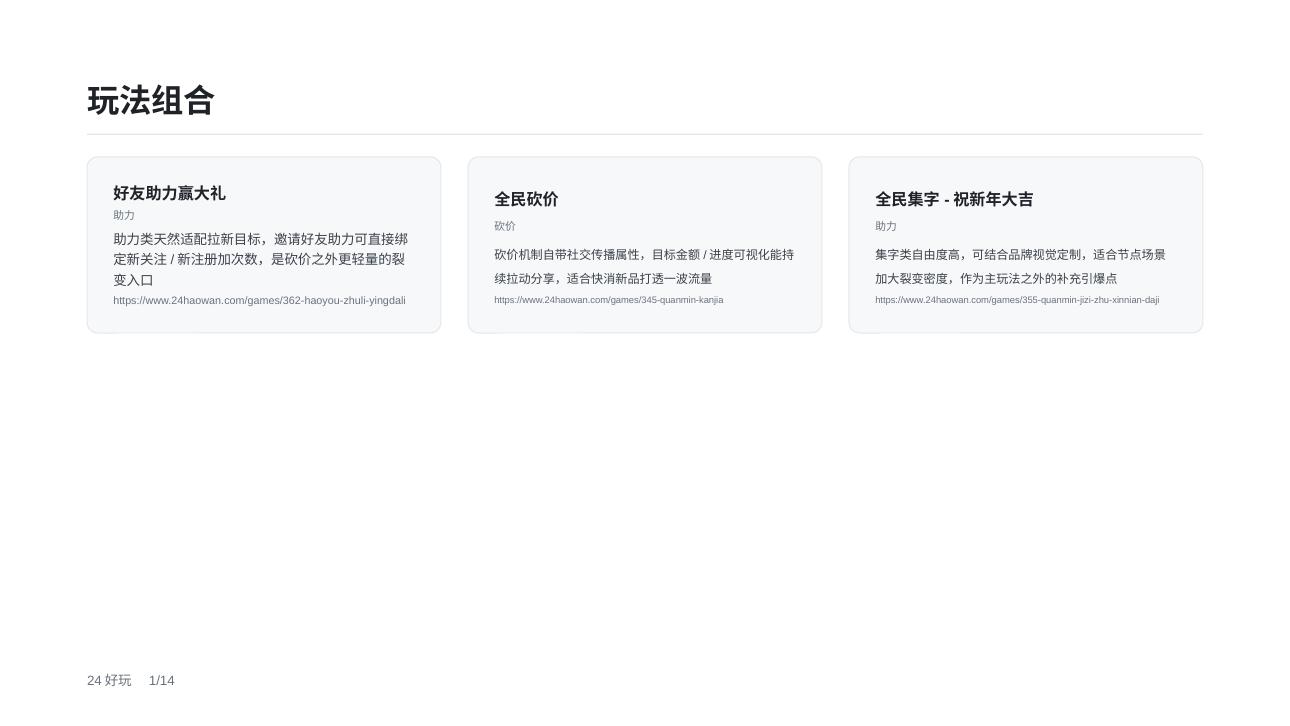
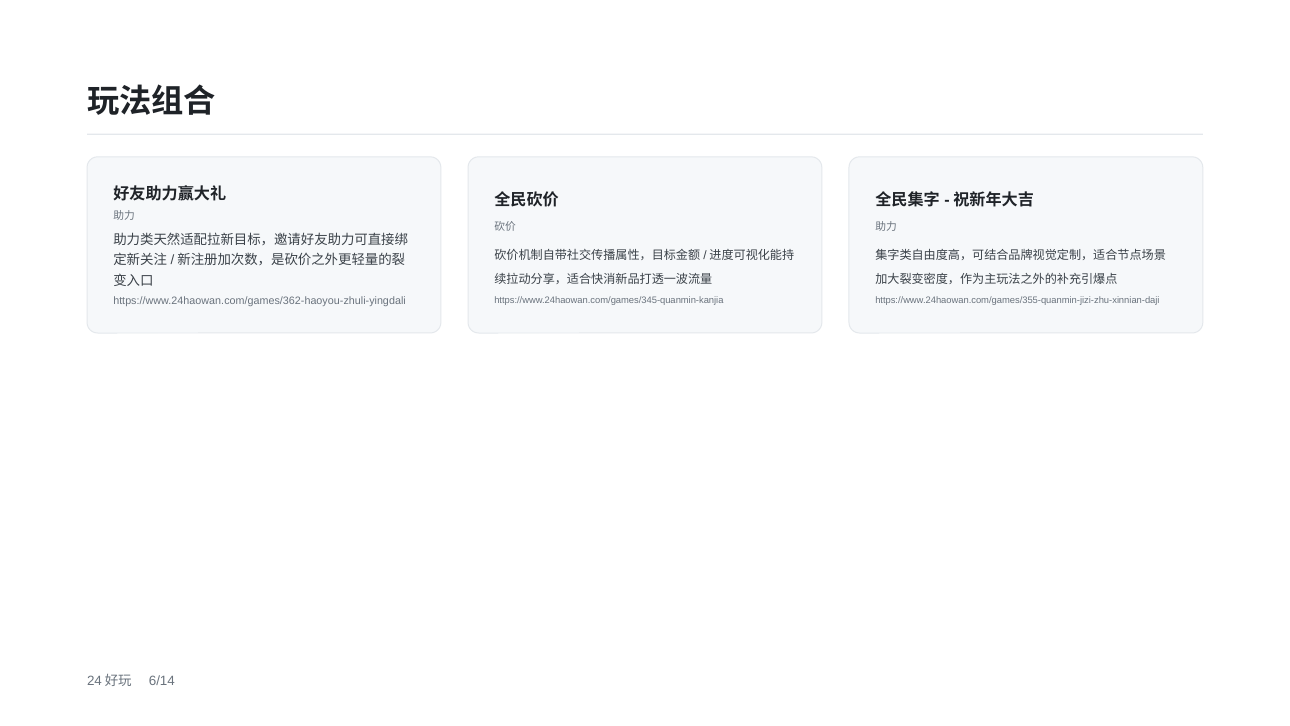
1/14: 1/14 -> 6/14 (162, 681)
